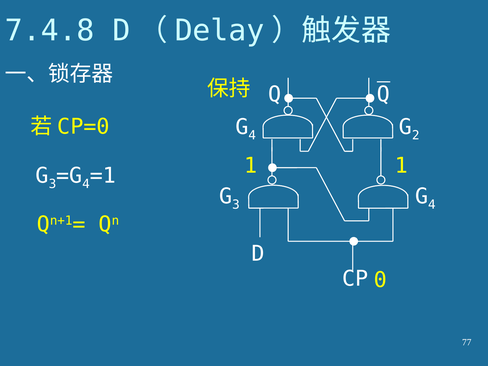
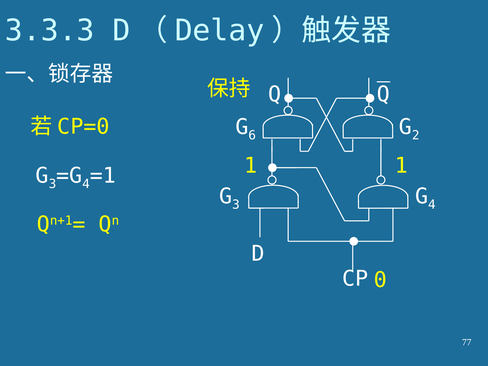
7.4.8: 7.4.8 -> 3.3.3 (50, 31)
4: 4 -> 6 (252, 135)
